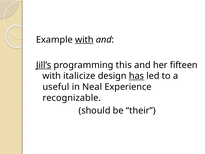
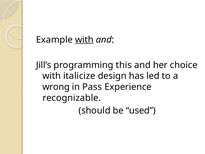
Jill’s underline: present -> none (44, 65)
fifteen: fifteen -> choice (184, 65)
has underline: present -> none (136, 76)
useful: useful -> wrong (56, 87)
Neal: Neal -> Pass (92, 87)
their: their -> used (141, 110)
